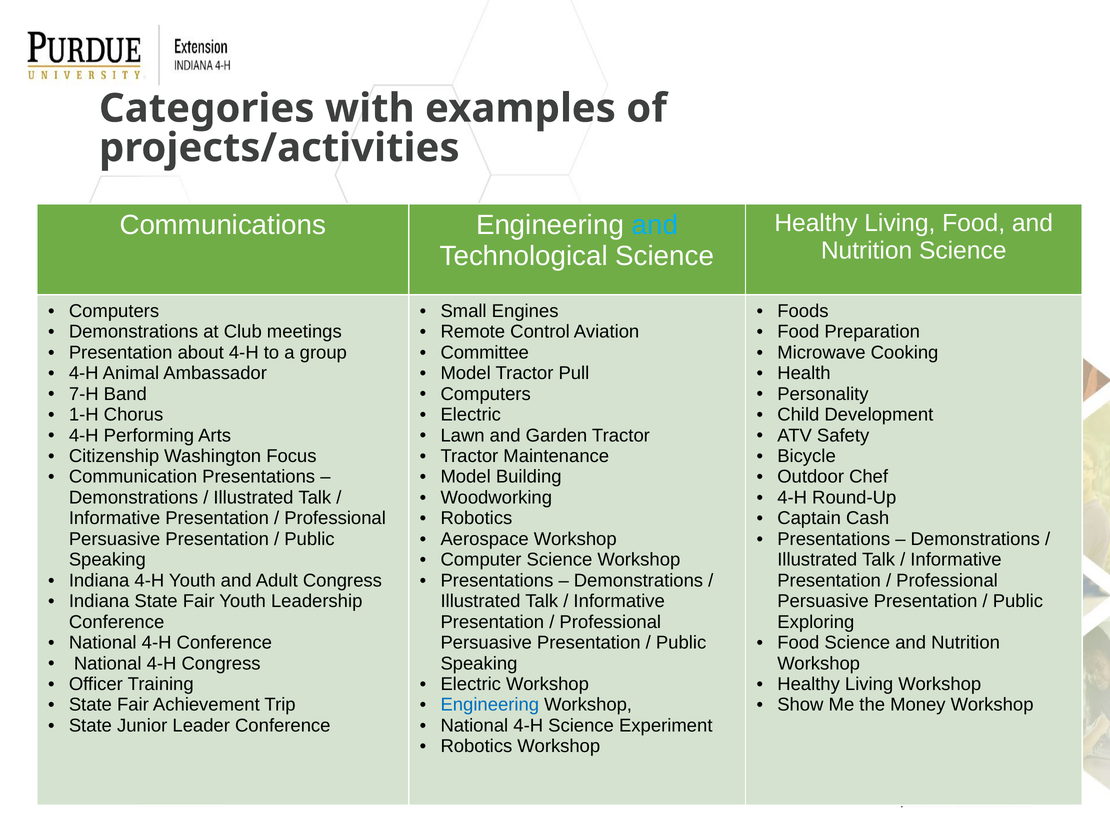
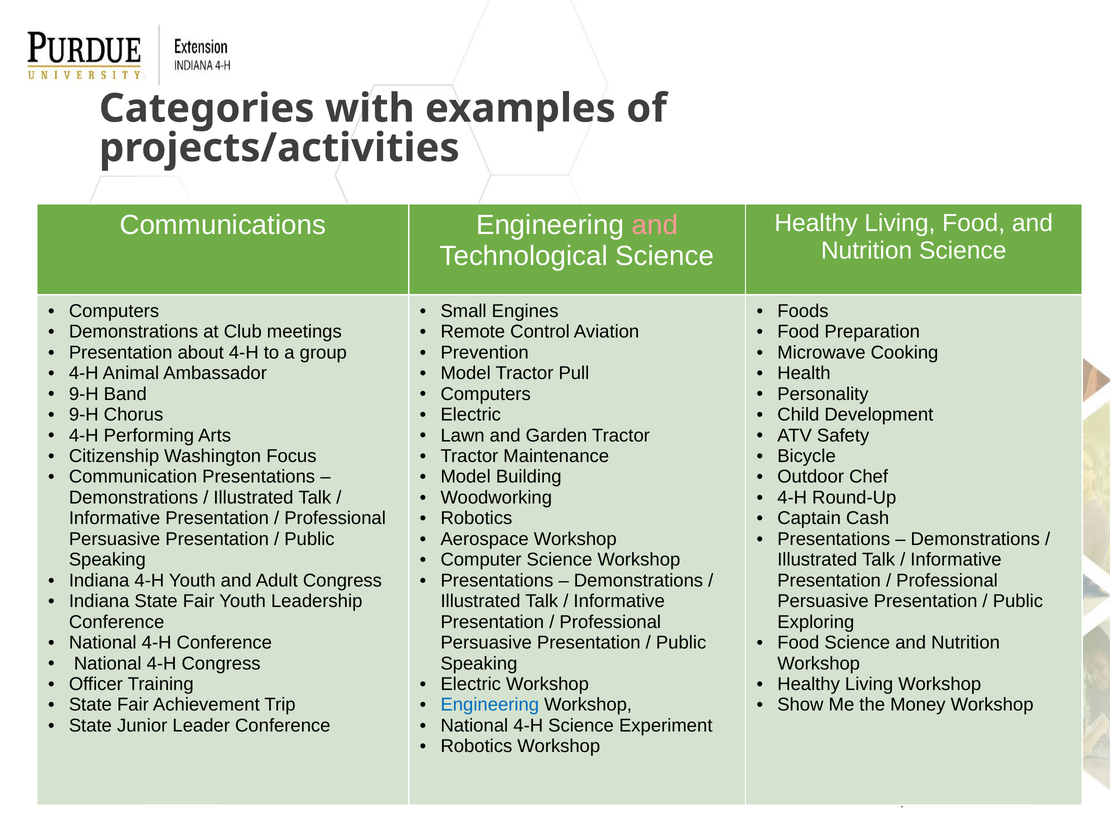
and colour: light blue -> pink (655, 225)
Committee: Committee -> Prevention (485, 352)
7-H: 7-H -> 9-H (84, 394)
1-H: 1-H -> 9-H (84, 414)
